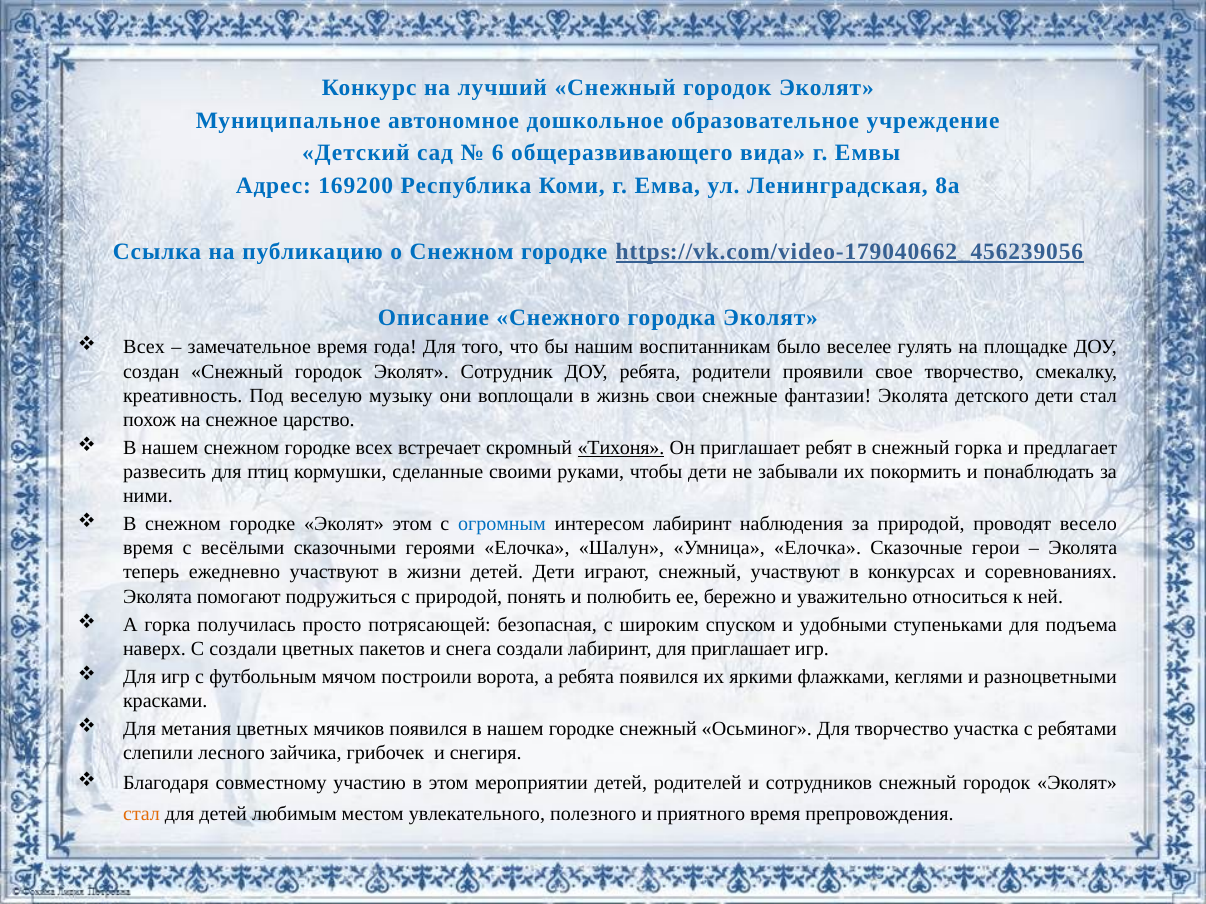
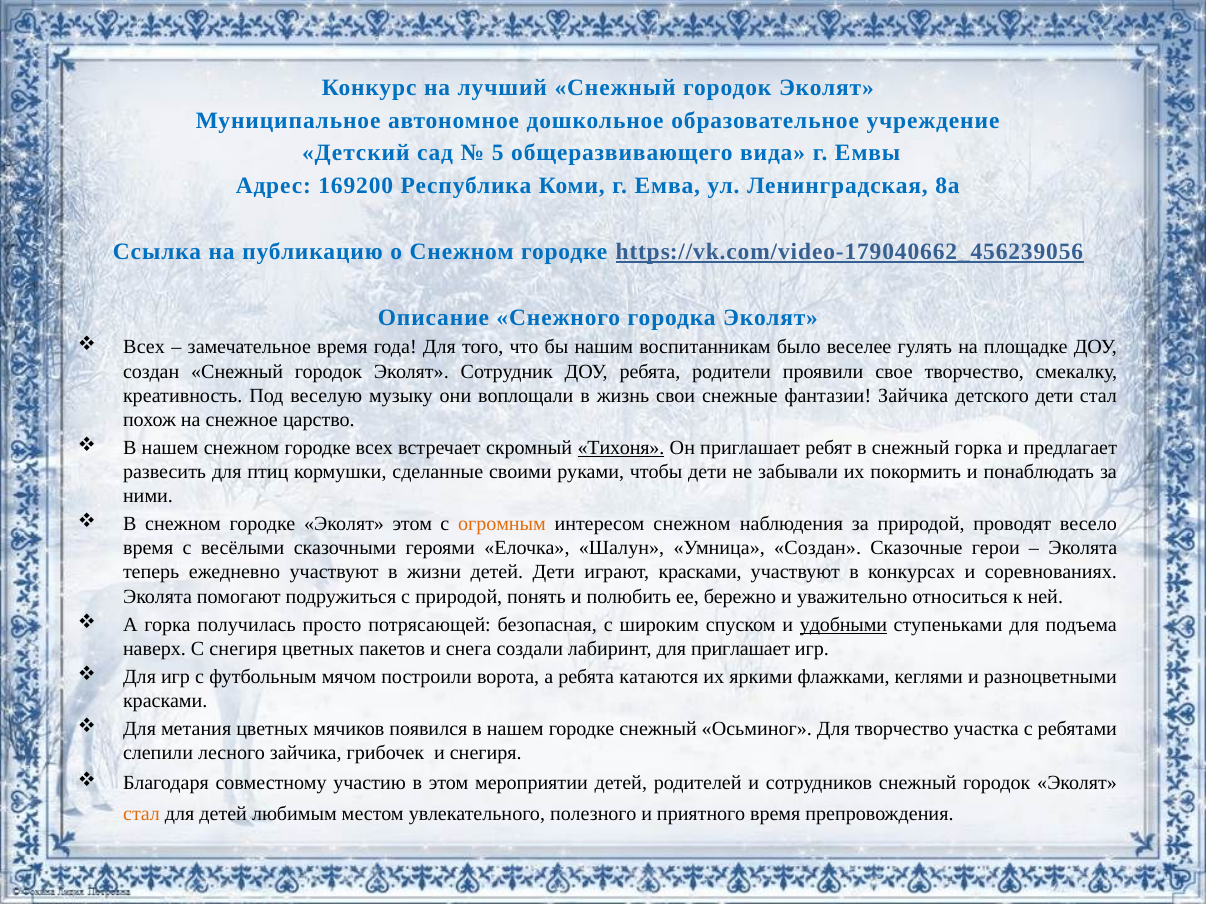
6: 6 -> 5 (498, 153)
фантазии Эколята: Эколята -> Зайчика (913, 396)
огромным colour: blue -> orange (502, 524)
интересом лабиринт: лабиринт -> снежном (692, 524)
Умница Елочка: Елочка -> Создан (818, 549)
играют снежный: снежный -> красками (700, 573)
удобными underline: none -> present (844, 625)
С создали: создали -> снегиря (243, 649)
ребята появился: появился -> катаются (659, 677)
